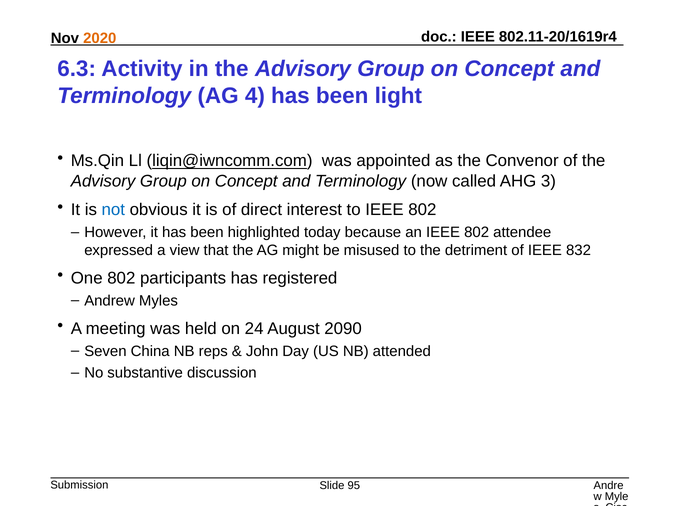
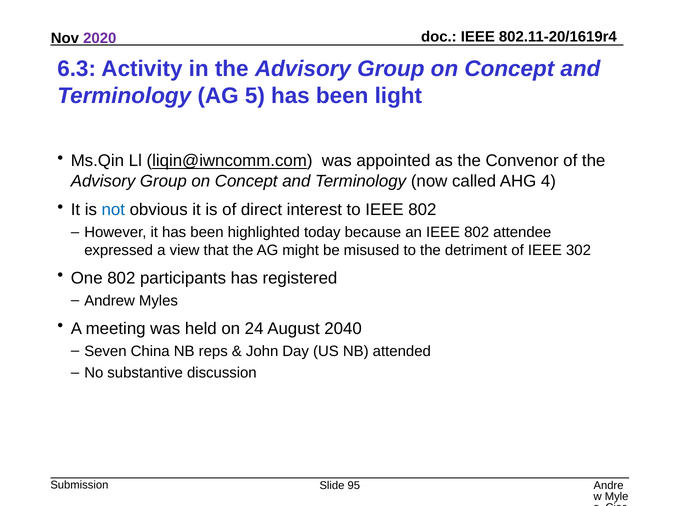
2020 colour: orange -> purple (100, 38)
4: 4 -> 5 (255, 96)
3: 3 -> 4 (548, 181)
832: 832 -> 302 (578, 250)
2090: 2090 -> 2040 (343, 328)
